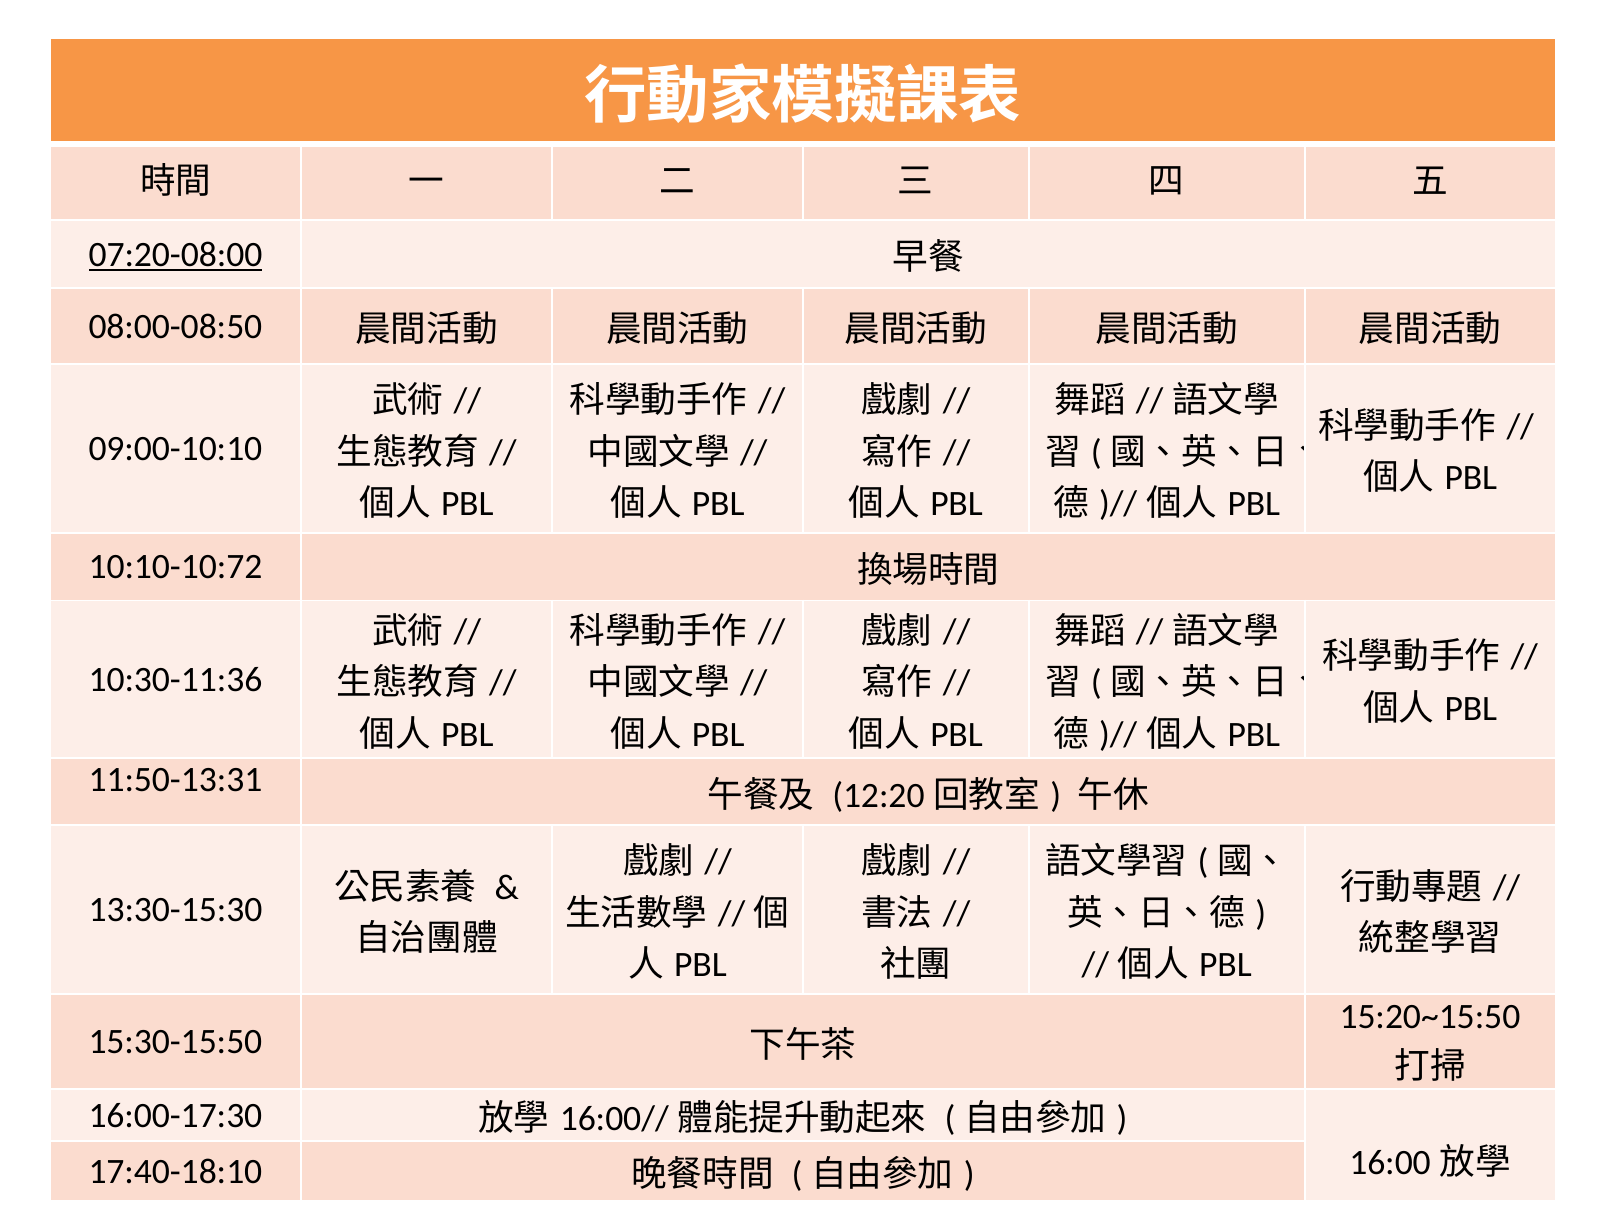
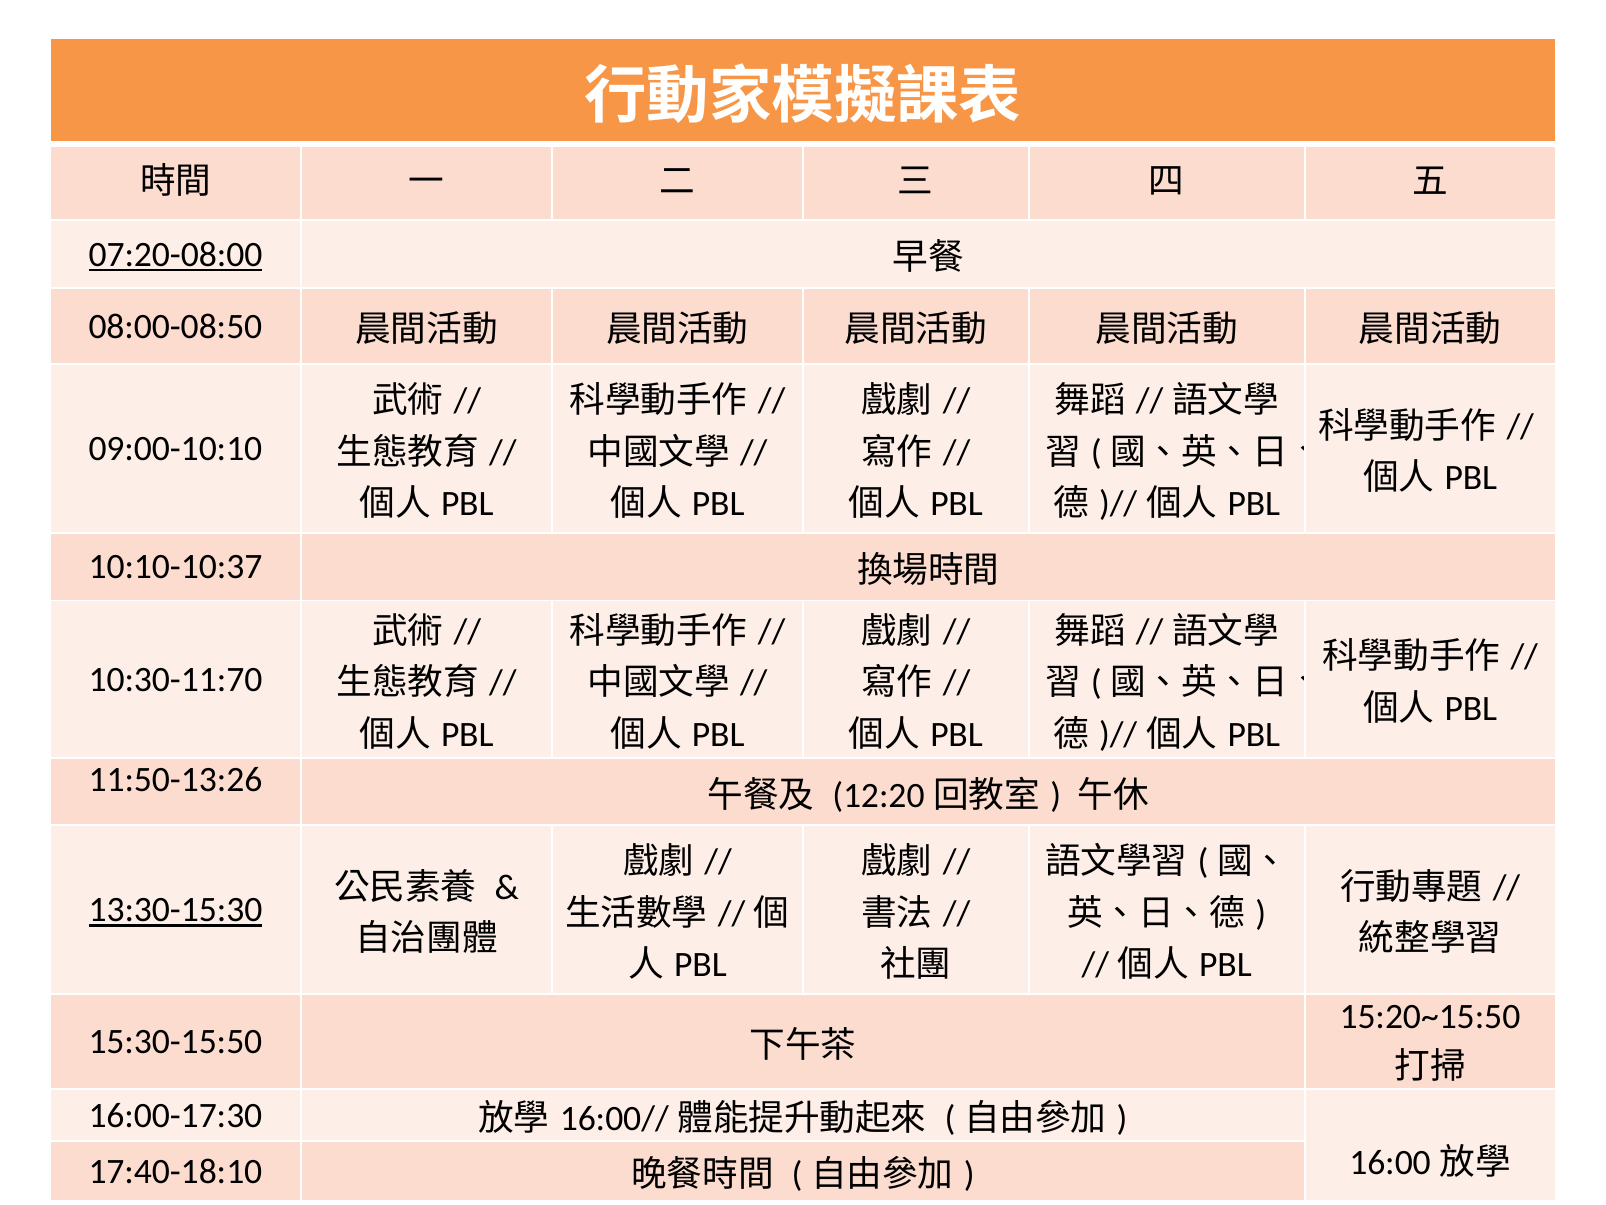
10:10-10:72: 10:10-10:72 -> 10:10-10:37 (175, 567)
10:30-11:36: 10:30-11:36 -> 10:30-11:70 (175, 679)
11:50-13:31: 11:50-13:31 -> 11:50-13:26 (175, 780)
13:30-15:30 underline: none -> present (175, 910)
